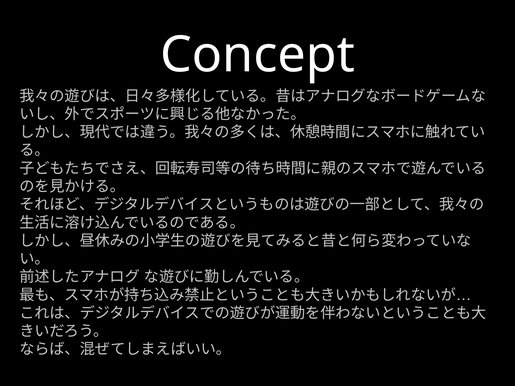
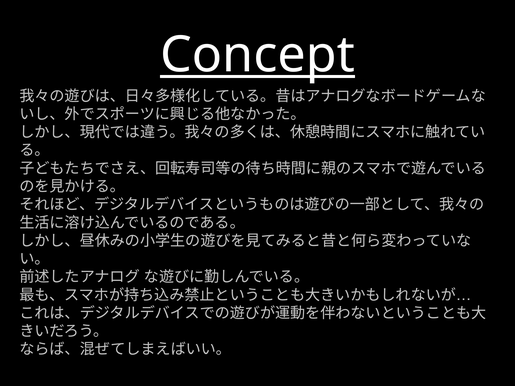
Concept underline: none -> present (258, 55)
